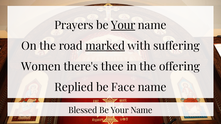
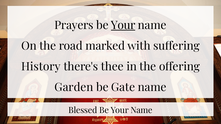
marked underline: present -> none (105, 46)
Women: Women -> History (41, 67)
Replied: Replied -> Garden (74, 87)
Face: Face -> Gate (123, 87)
